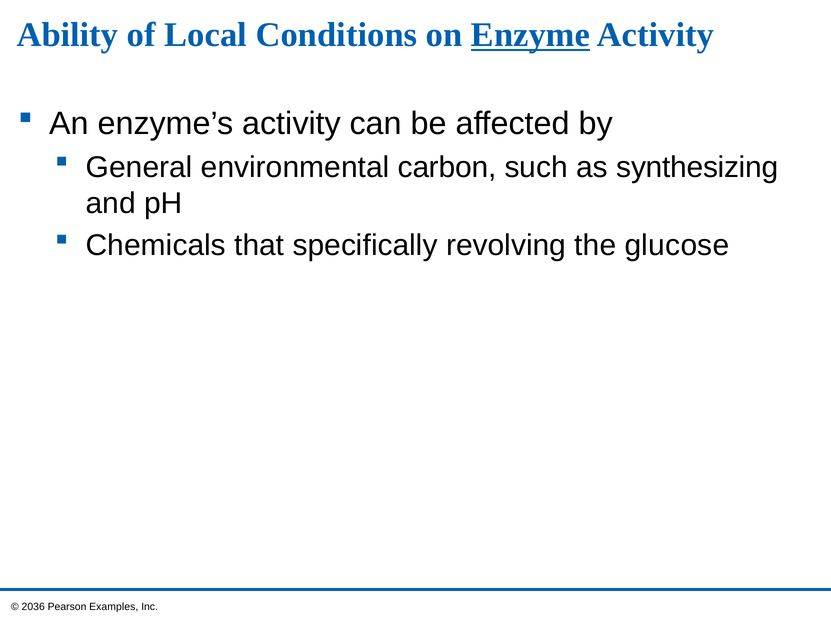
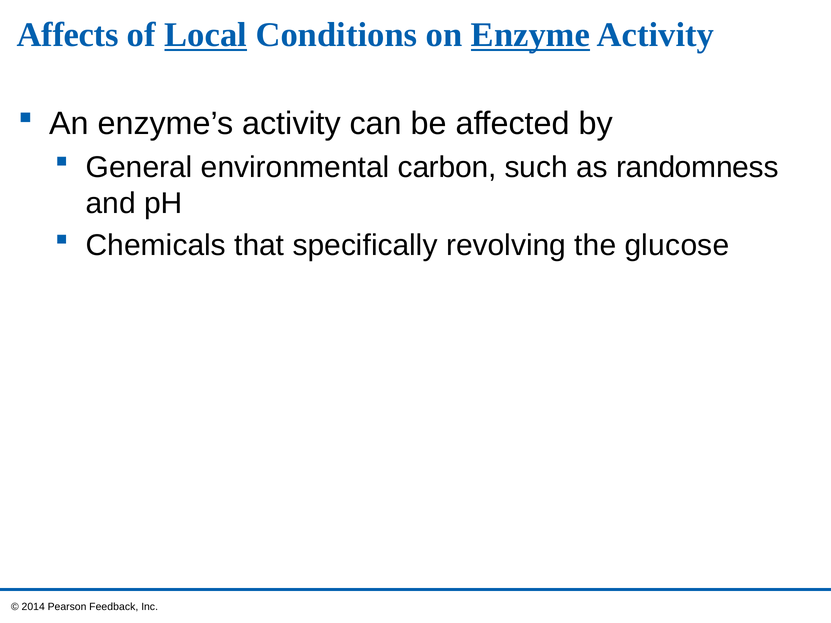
Ability: Ability -> Affects (68, 35)
Local underline: none -> present (206, 35)
synthesizing: synthesizing -> randomness (697, 168)
2036: 2036 -> 2014 (33, 607)
Examples: Examples -> Feedback (114, 607)
